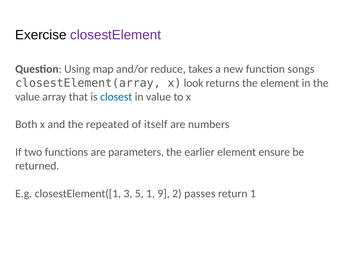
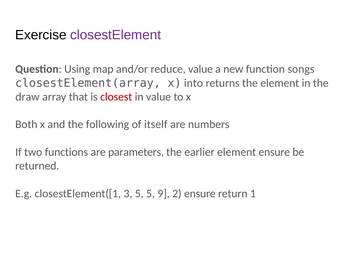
reduce takes: takes -> value (201, 69)
look: look -> into (193, 83)
value: value -> draw (27, 97)
closest colour: blue -> red (116, 97)
repeated: repeated -> following (108, 124)
5 1: 1 -> 5 (150, 193)
2 passes: passes -> ensure (200, 193)
